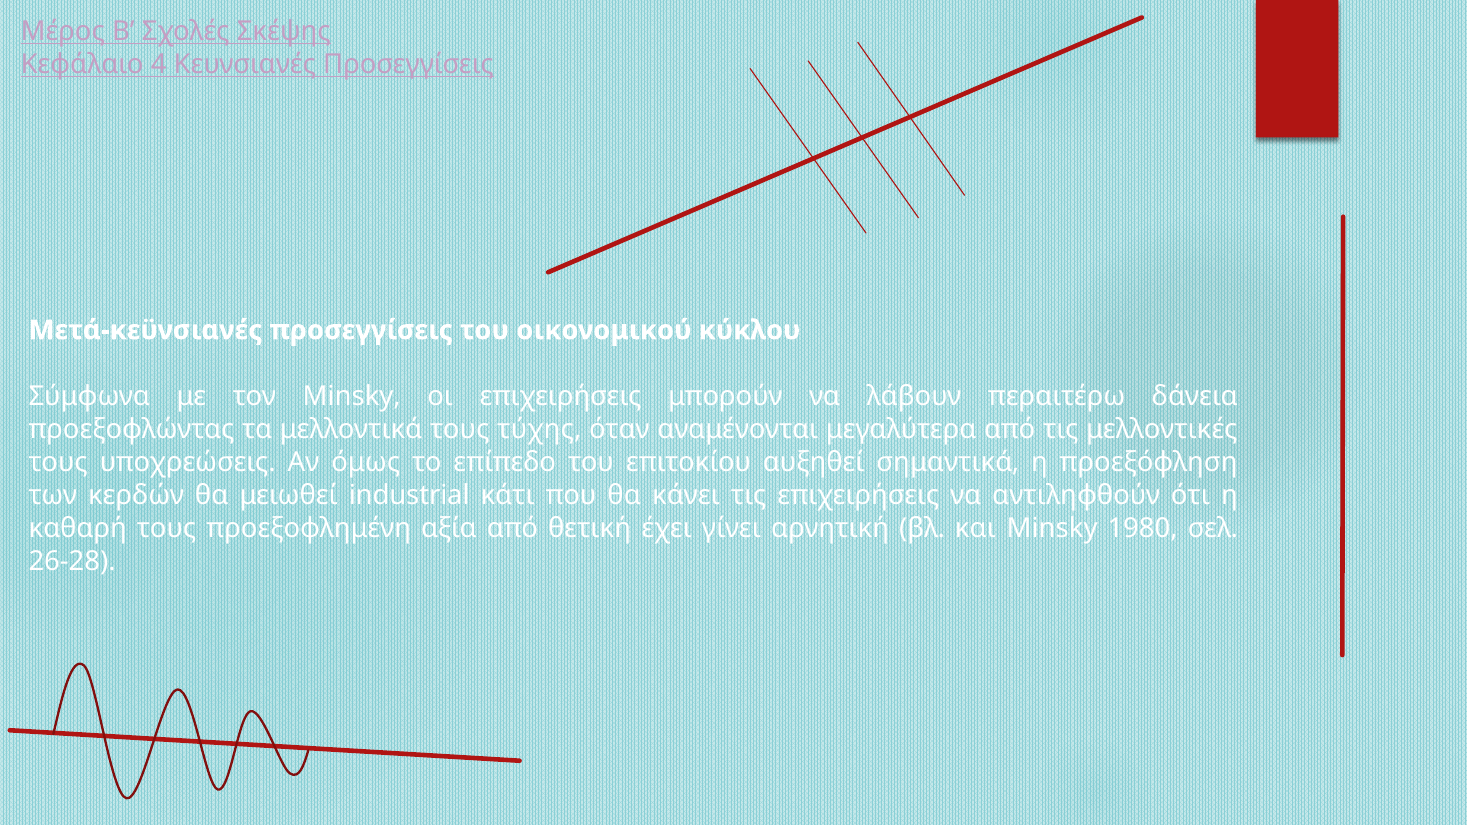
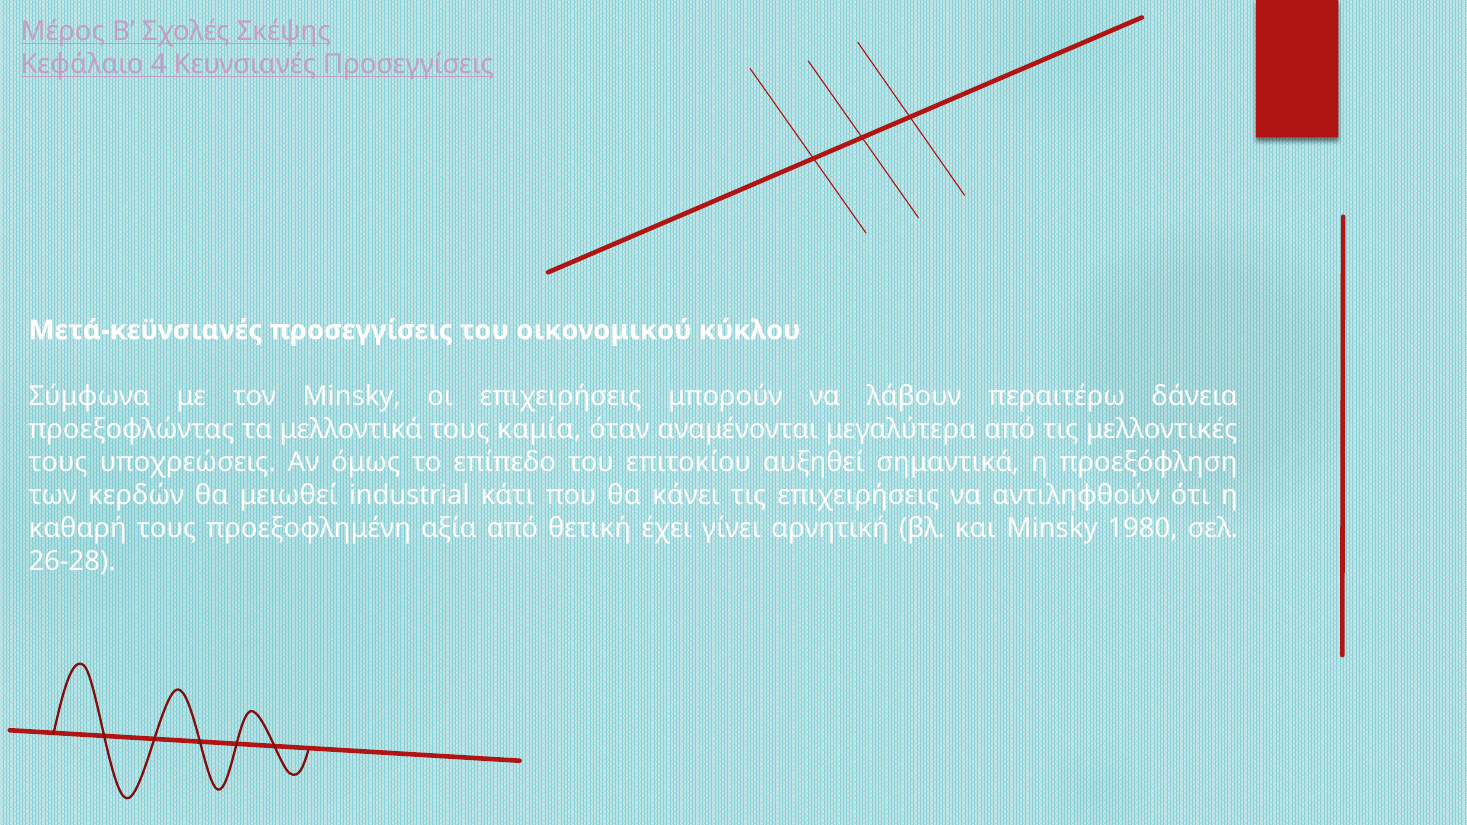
τύχης: τύχης -> καμία (539, 429)
